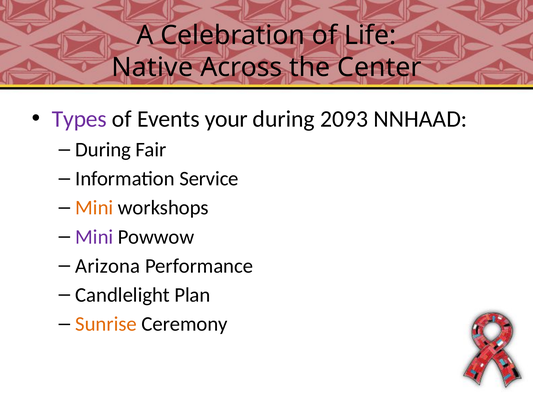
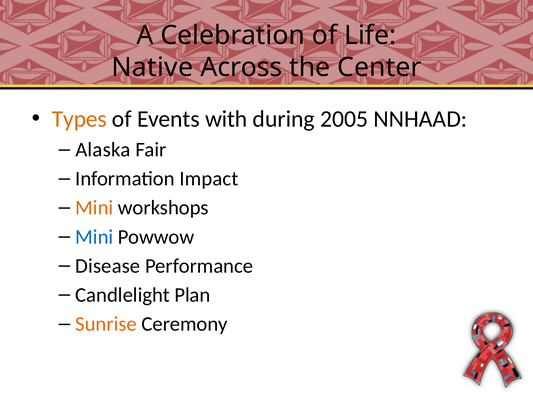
Types colour: purple -> orange (79, 119)
your: your -> with (226, 119)
2093: 2093 -> 2005 (344, 119)
During: During -> Alaska (103, 150)
Service: Service -> Impact (209, 179)
Mini colour: purple -> blue (94, 237)
Arizona: Arizona -> Disease (108, 266)
